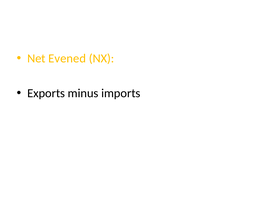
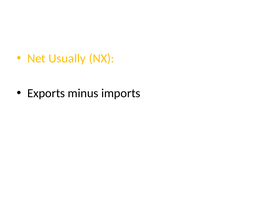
Evened: Evened -> Usually (67, 59)
